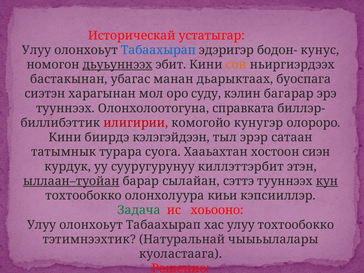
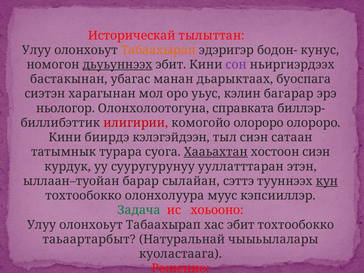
устатыгар: устатыгар -> тылыттан (212, 36)
Табаахырап colour: blue -> orange (158, 50)
сон colour: orange -> purple (236, 65)
суду: суду -> уьус (206, 94)
тууннээх: тууннээх -> ньологор (65, 108)
комогойо кунугэр: кунугэр -> олороро (259, 123)
тыл эрэр: эрэр -> сиэн (254, 137)
Хааьахтан underline: none -> present (216, 152)
киллэттэрбит: киллэттэрбит -> ууллатттаран (241, 167)
ыллаан–туойан underline: present -> none (71, 181)
киьи: киьи -> муус (222, 196)
хас улуу: улуу -> эбит (241, 225)
тэтимнээхтик: тэтимнээхтик -> таьаартарбыт (89, 239)
